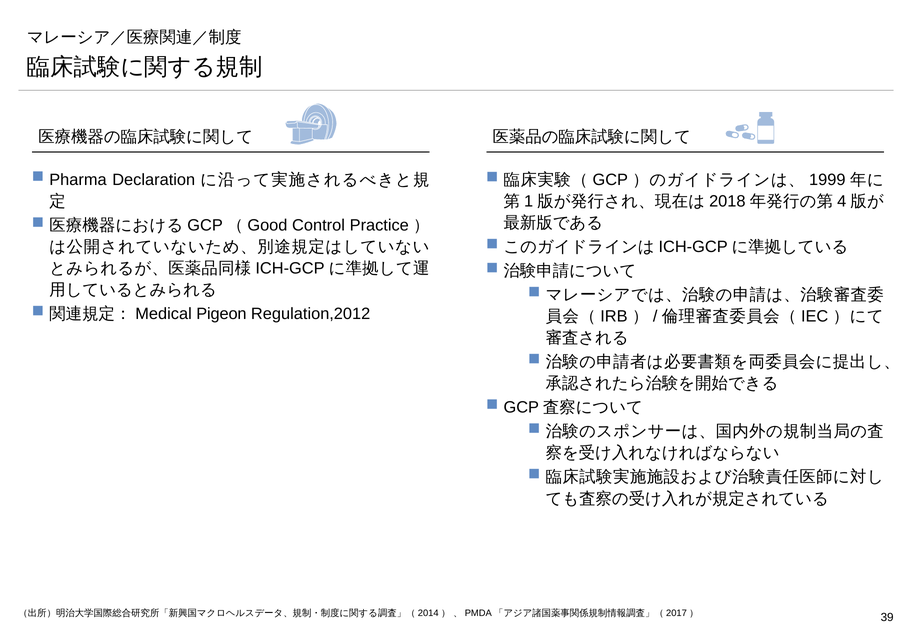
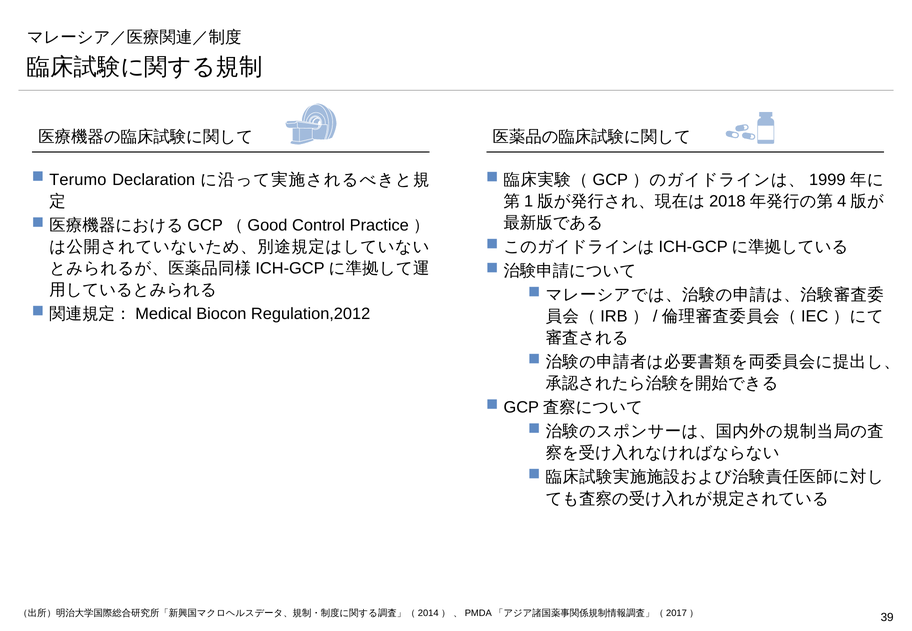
Pharma: Pharma -> Terumo (78, 180)
Pigeon: Pigeon -> Biocon (221, 314)
